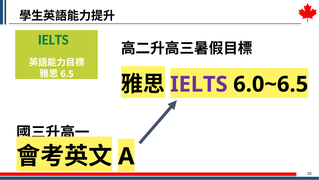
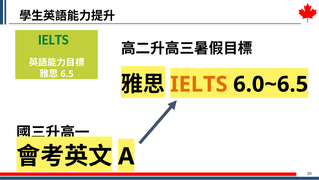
IELTS colour: purple -> orange (199, 84)
